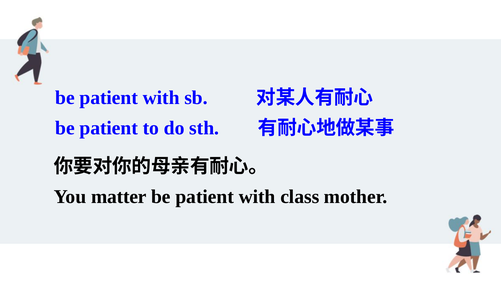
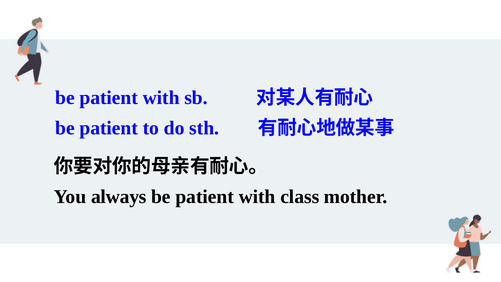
matter: matter -> always (119, 197)
